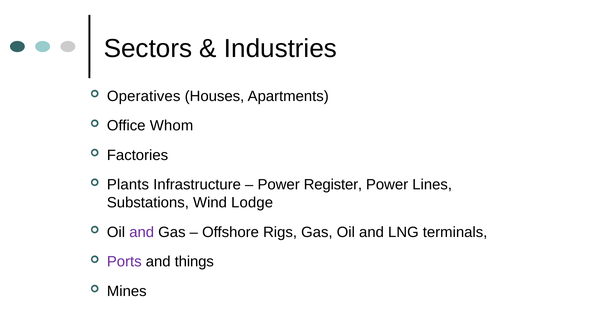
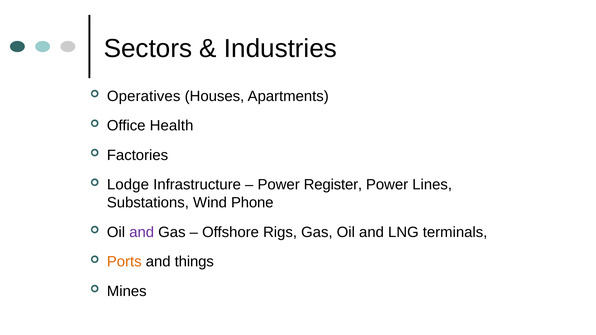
Whom: Whom -> Health (172, 126)
Plants: Plants -> Lodge (128, 185)
Lodge: Lodge -> Phone (252, 203)
Ports colour: purple -> orange (124, 262)
